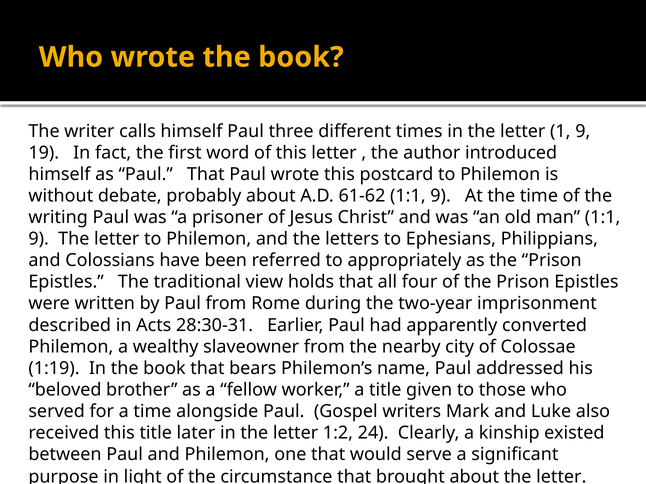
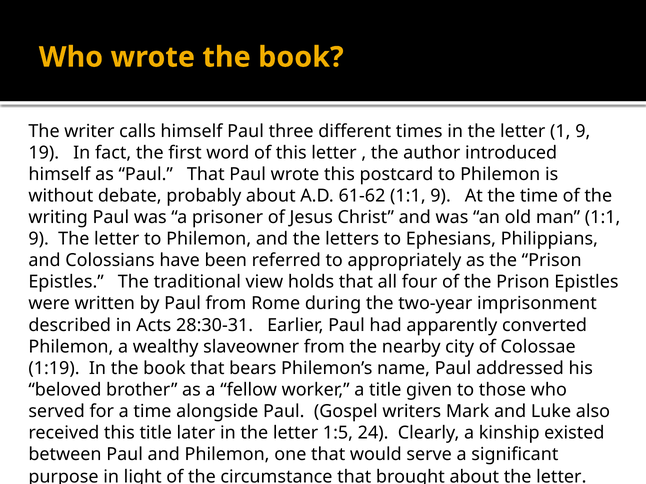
1:2: 1:2 -> 1:5 (338, 433)
